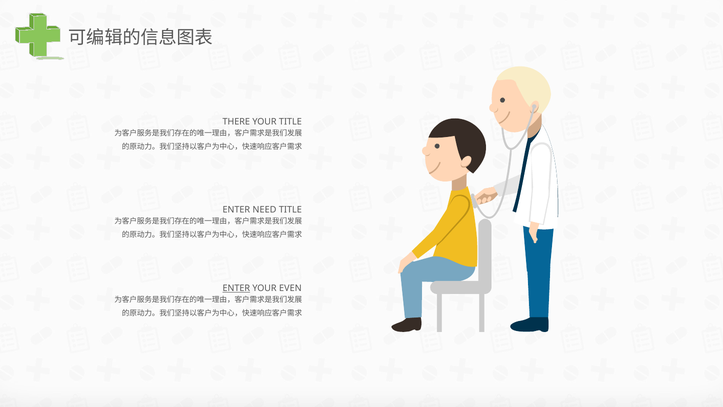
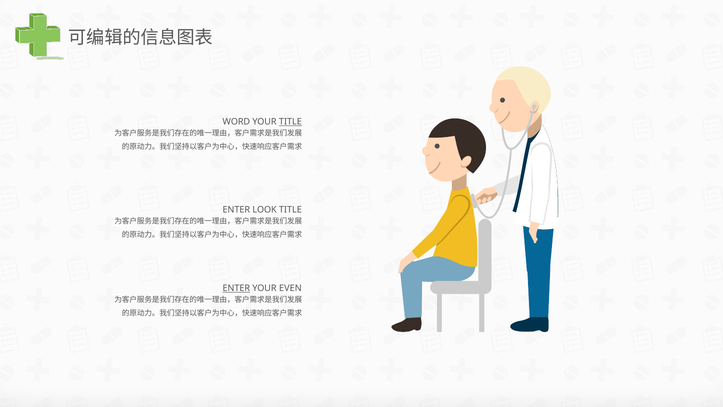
THERE: THERE -> WORD (236, 122)
TITLE underline: none -> present (290, 122)
NEED: NEED -> LOOK (265, 209)
